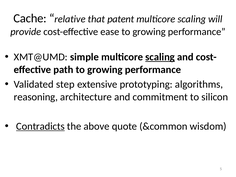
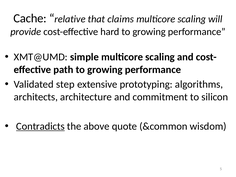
patent: patent -> claims (121, 19)
ease: ease -> hard (110, 32)
scaling underline: present -> none (160, 57)
reasoning: reasoning -> architects (36, 97)
